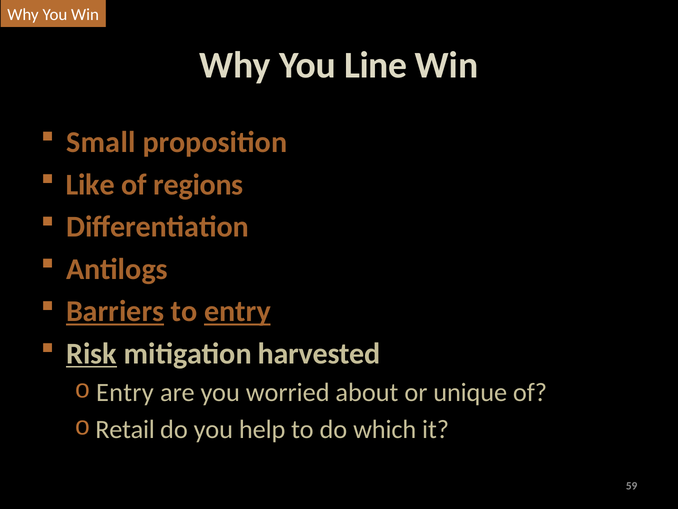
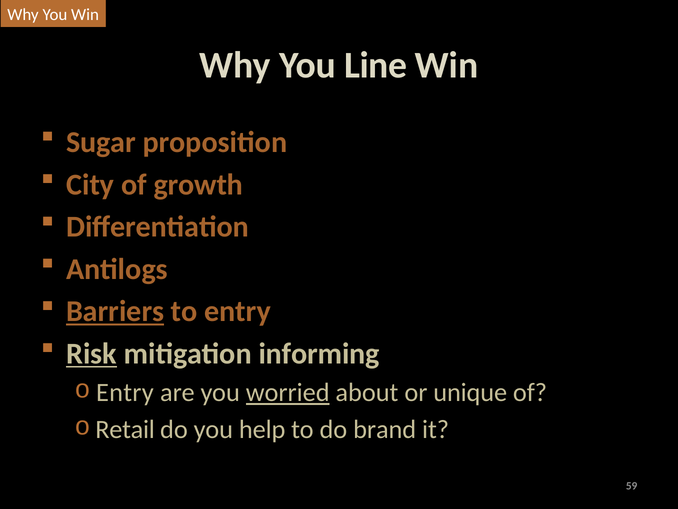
Small: Small -> Sugar (101, 142)
Like: Like -> City (90, 184)
regions: regions -> growth (198, 184)
entry underline: present -> none (237, 311)
harvested: harvested -> informing (319, 353)
worried underline: none -> present (288, 392)
which: which -> brand (385, 429)
